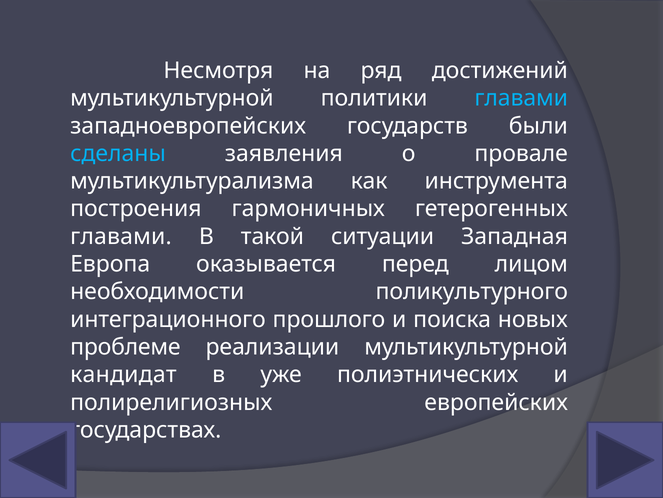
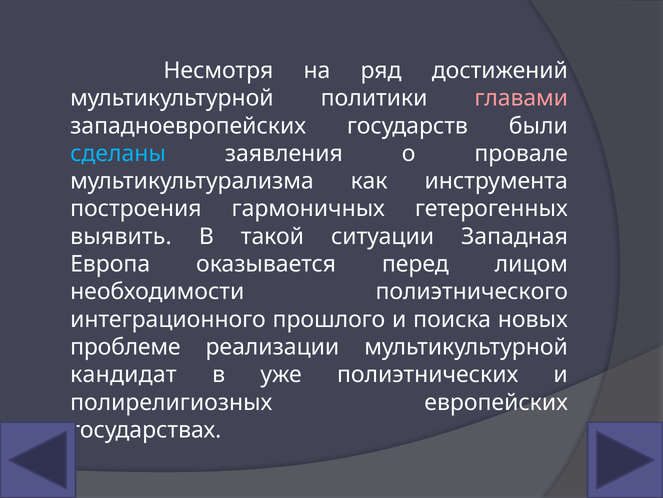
главами colour: light blue -> pink (521, 98)
главами: главами -> выявить (121, 236)
поликультурного: поликультурного -> полиэтнического (472, 291)
